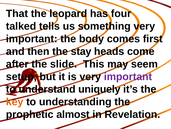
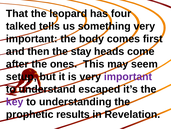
slide: slide -> ones (64, 64)
uniquely: uniquely -> escaped (99, 89)
key colour: orange -> purple (15, 101)
almost: almost -> results (73, 114)
